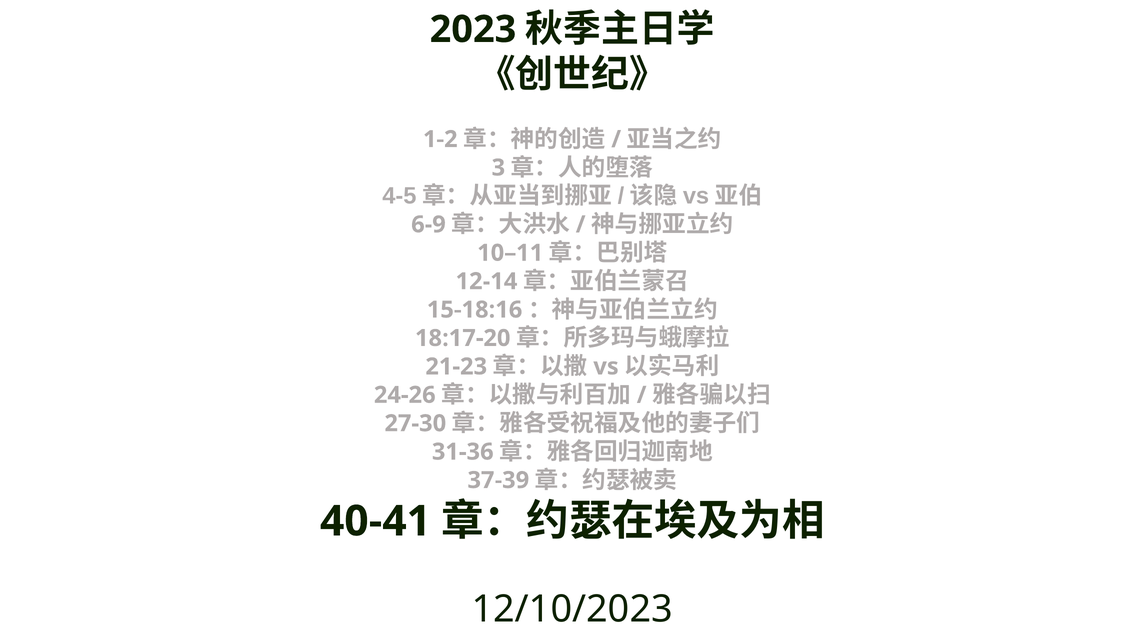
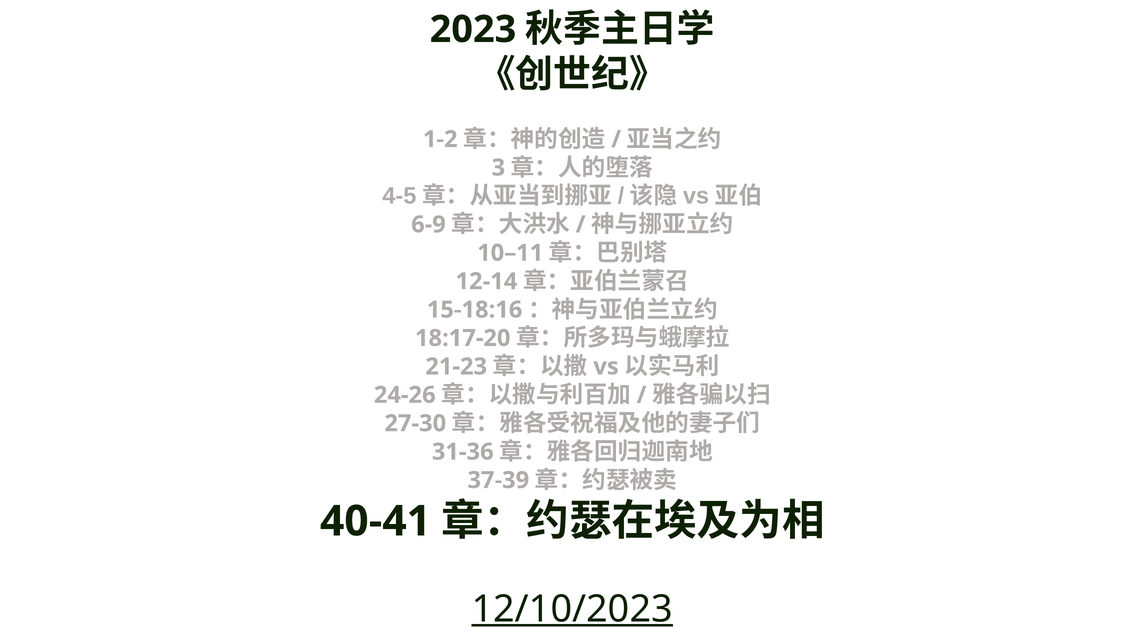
12/10/2023 underline: none -> present (572, 609)
